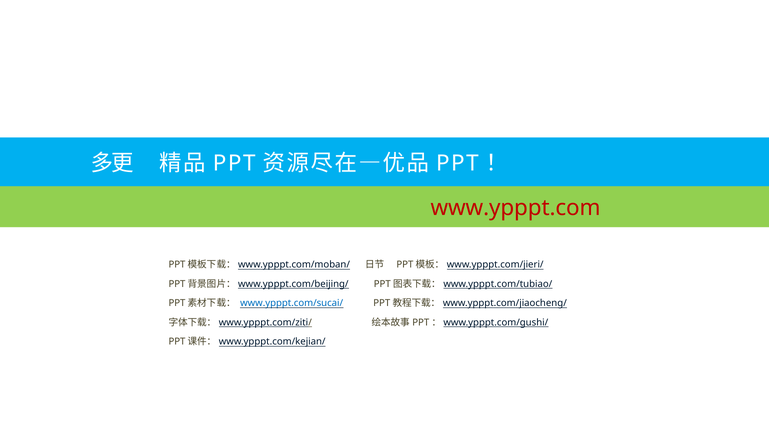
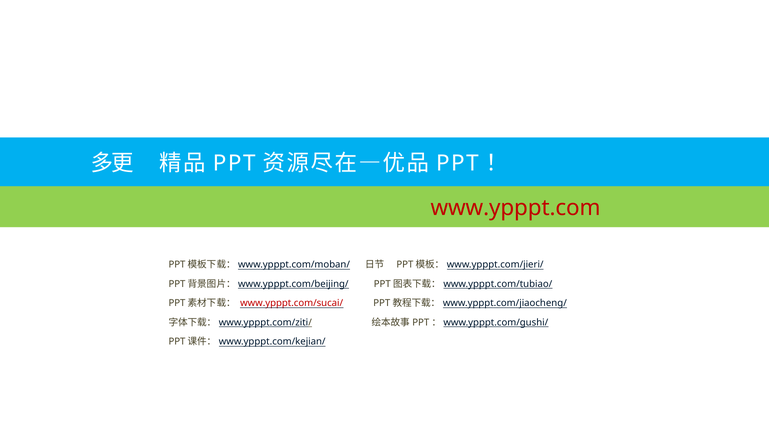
www.ypppt.com/sucai/ colour: blue -> red (292, 304)
